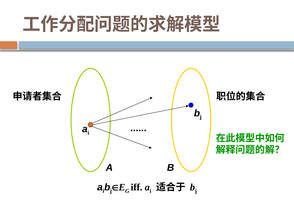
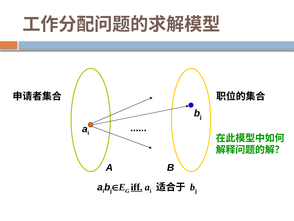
iff underline: none -> present (137, 187)
